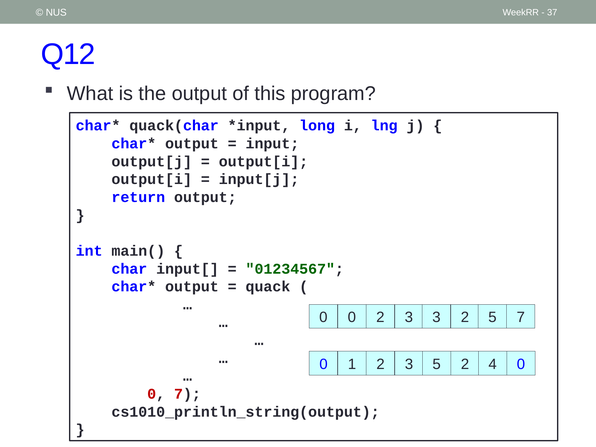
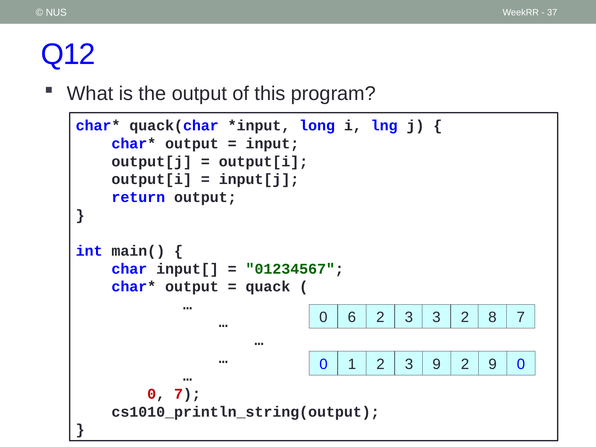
0 0: 0 -> 6 (352, 317)
2 5: 5 -> 8 (492, 317)
3 5: 5 -> 9 (437, 364)
2 4: 4 -> 9 (493, 364)
